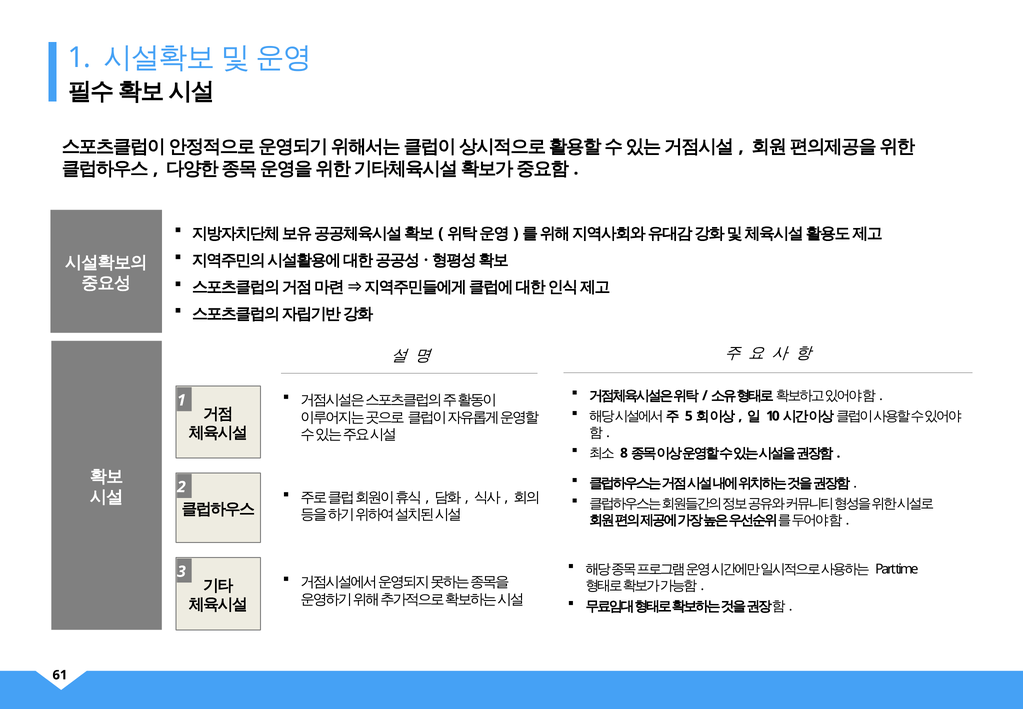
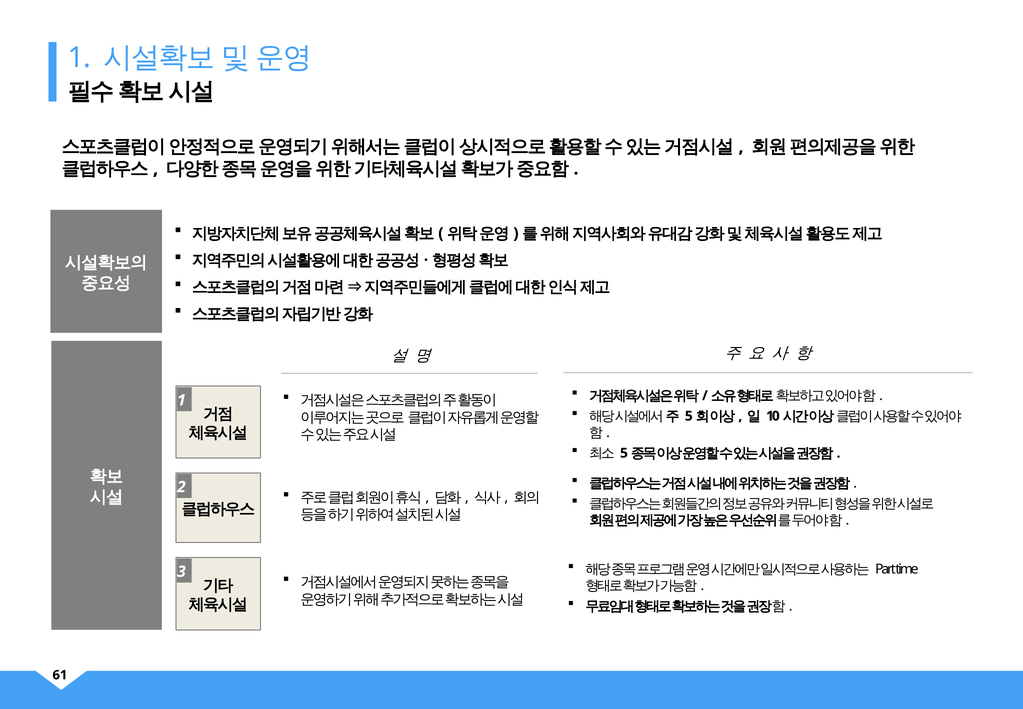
8: 8 -> 5 (624, 453)
